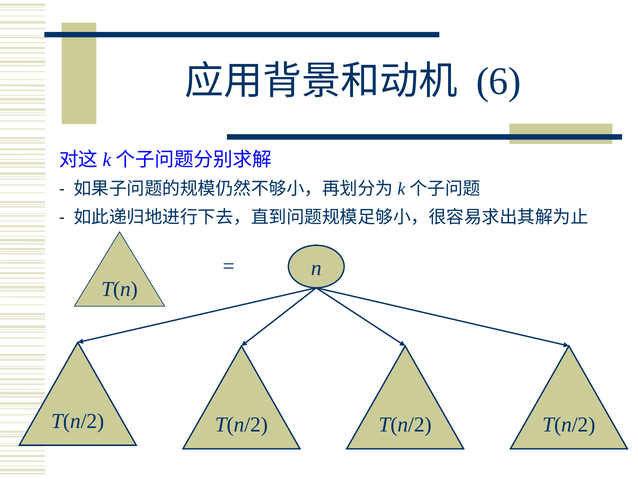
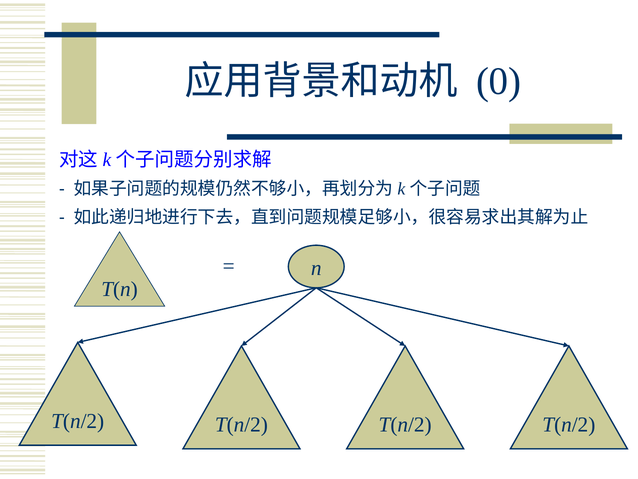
6: 6 -> 0 (499, 81)
